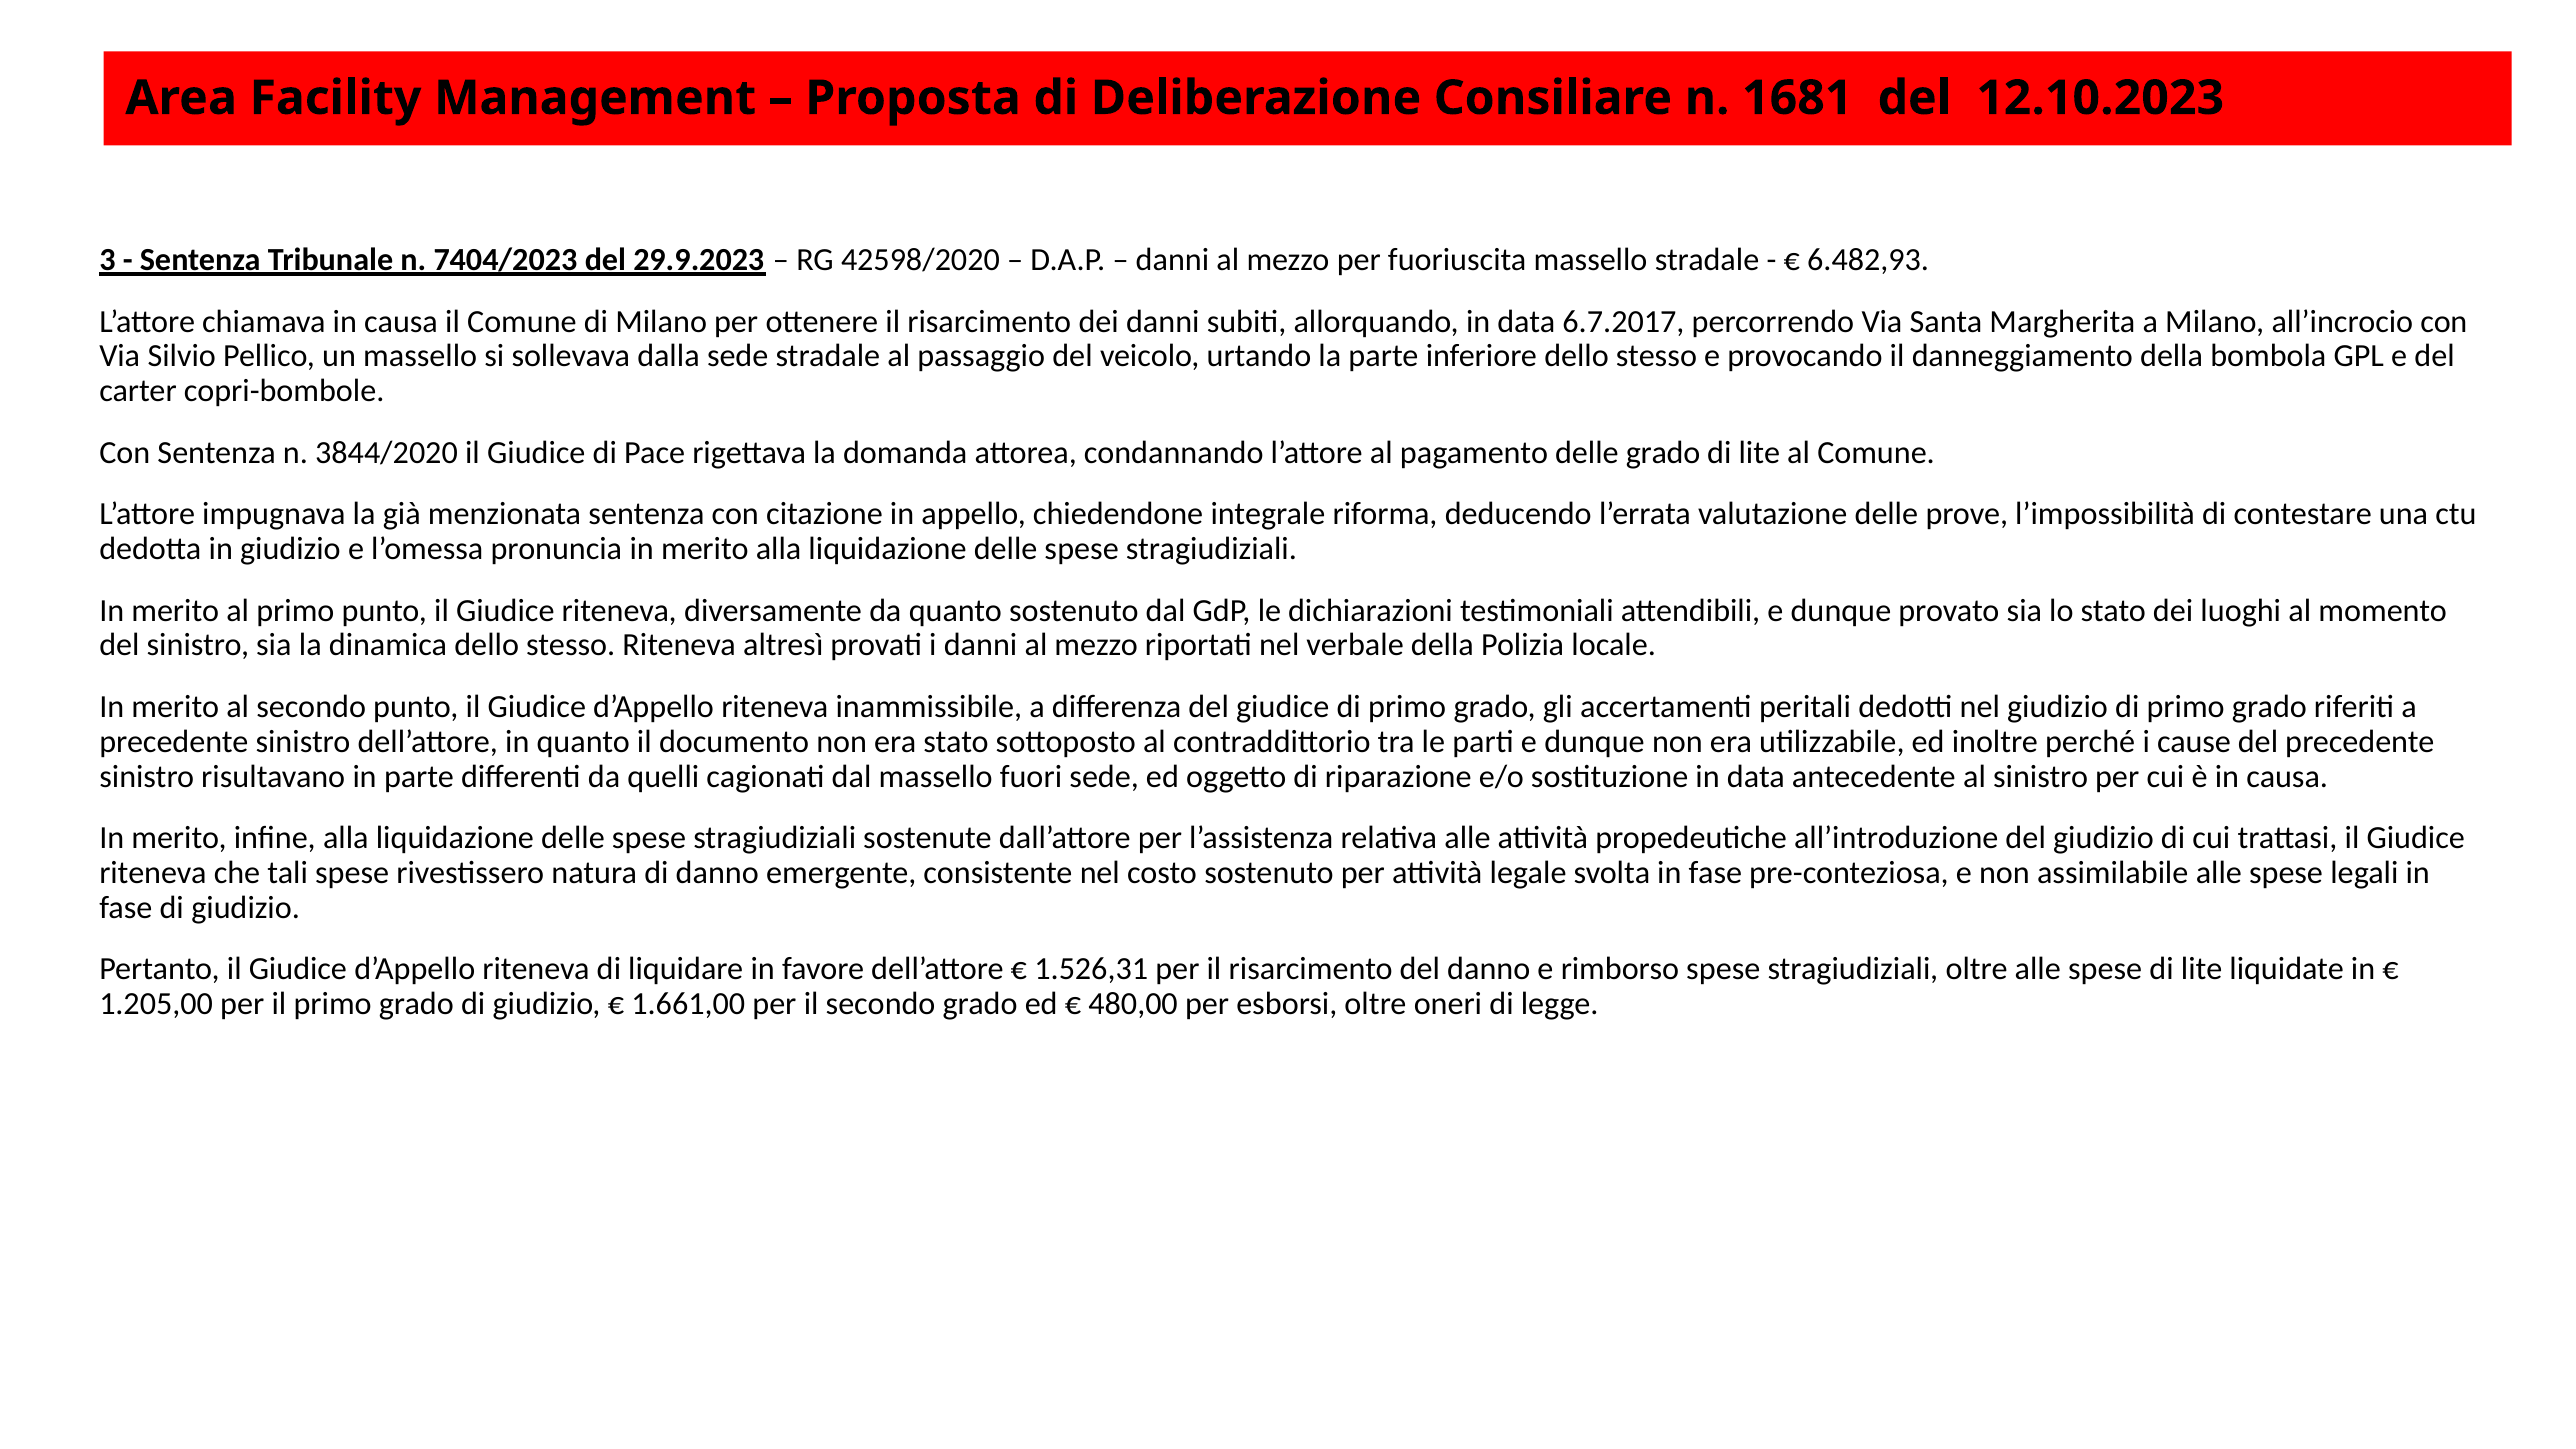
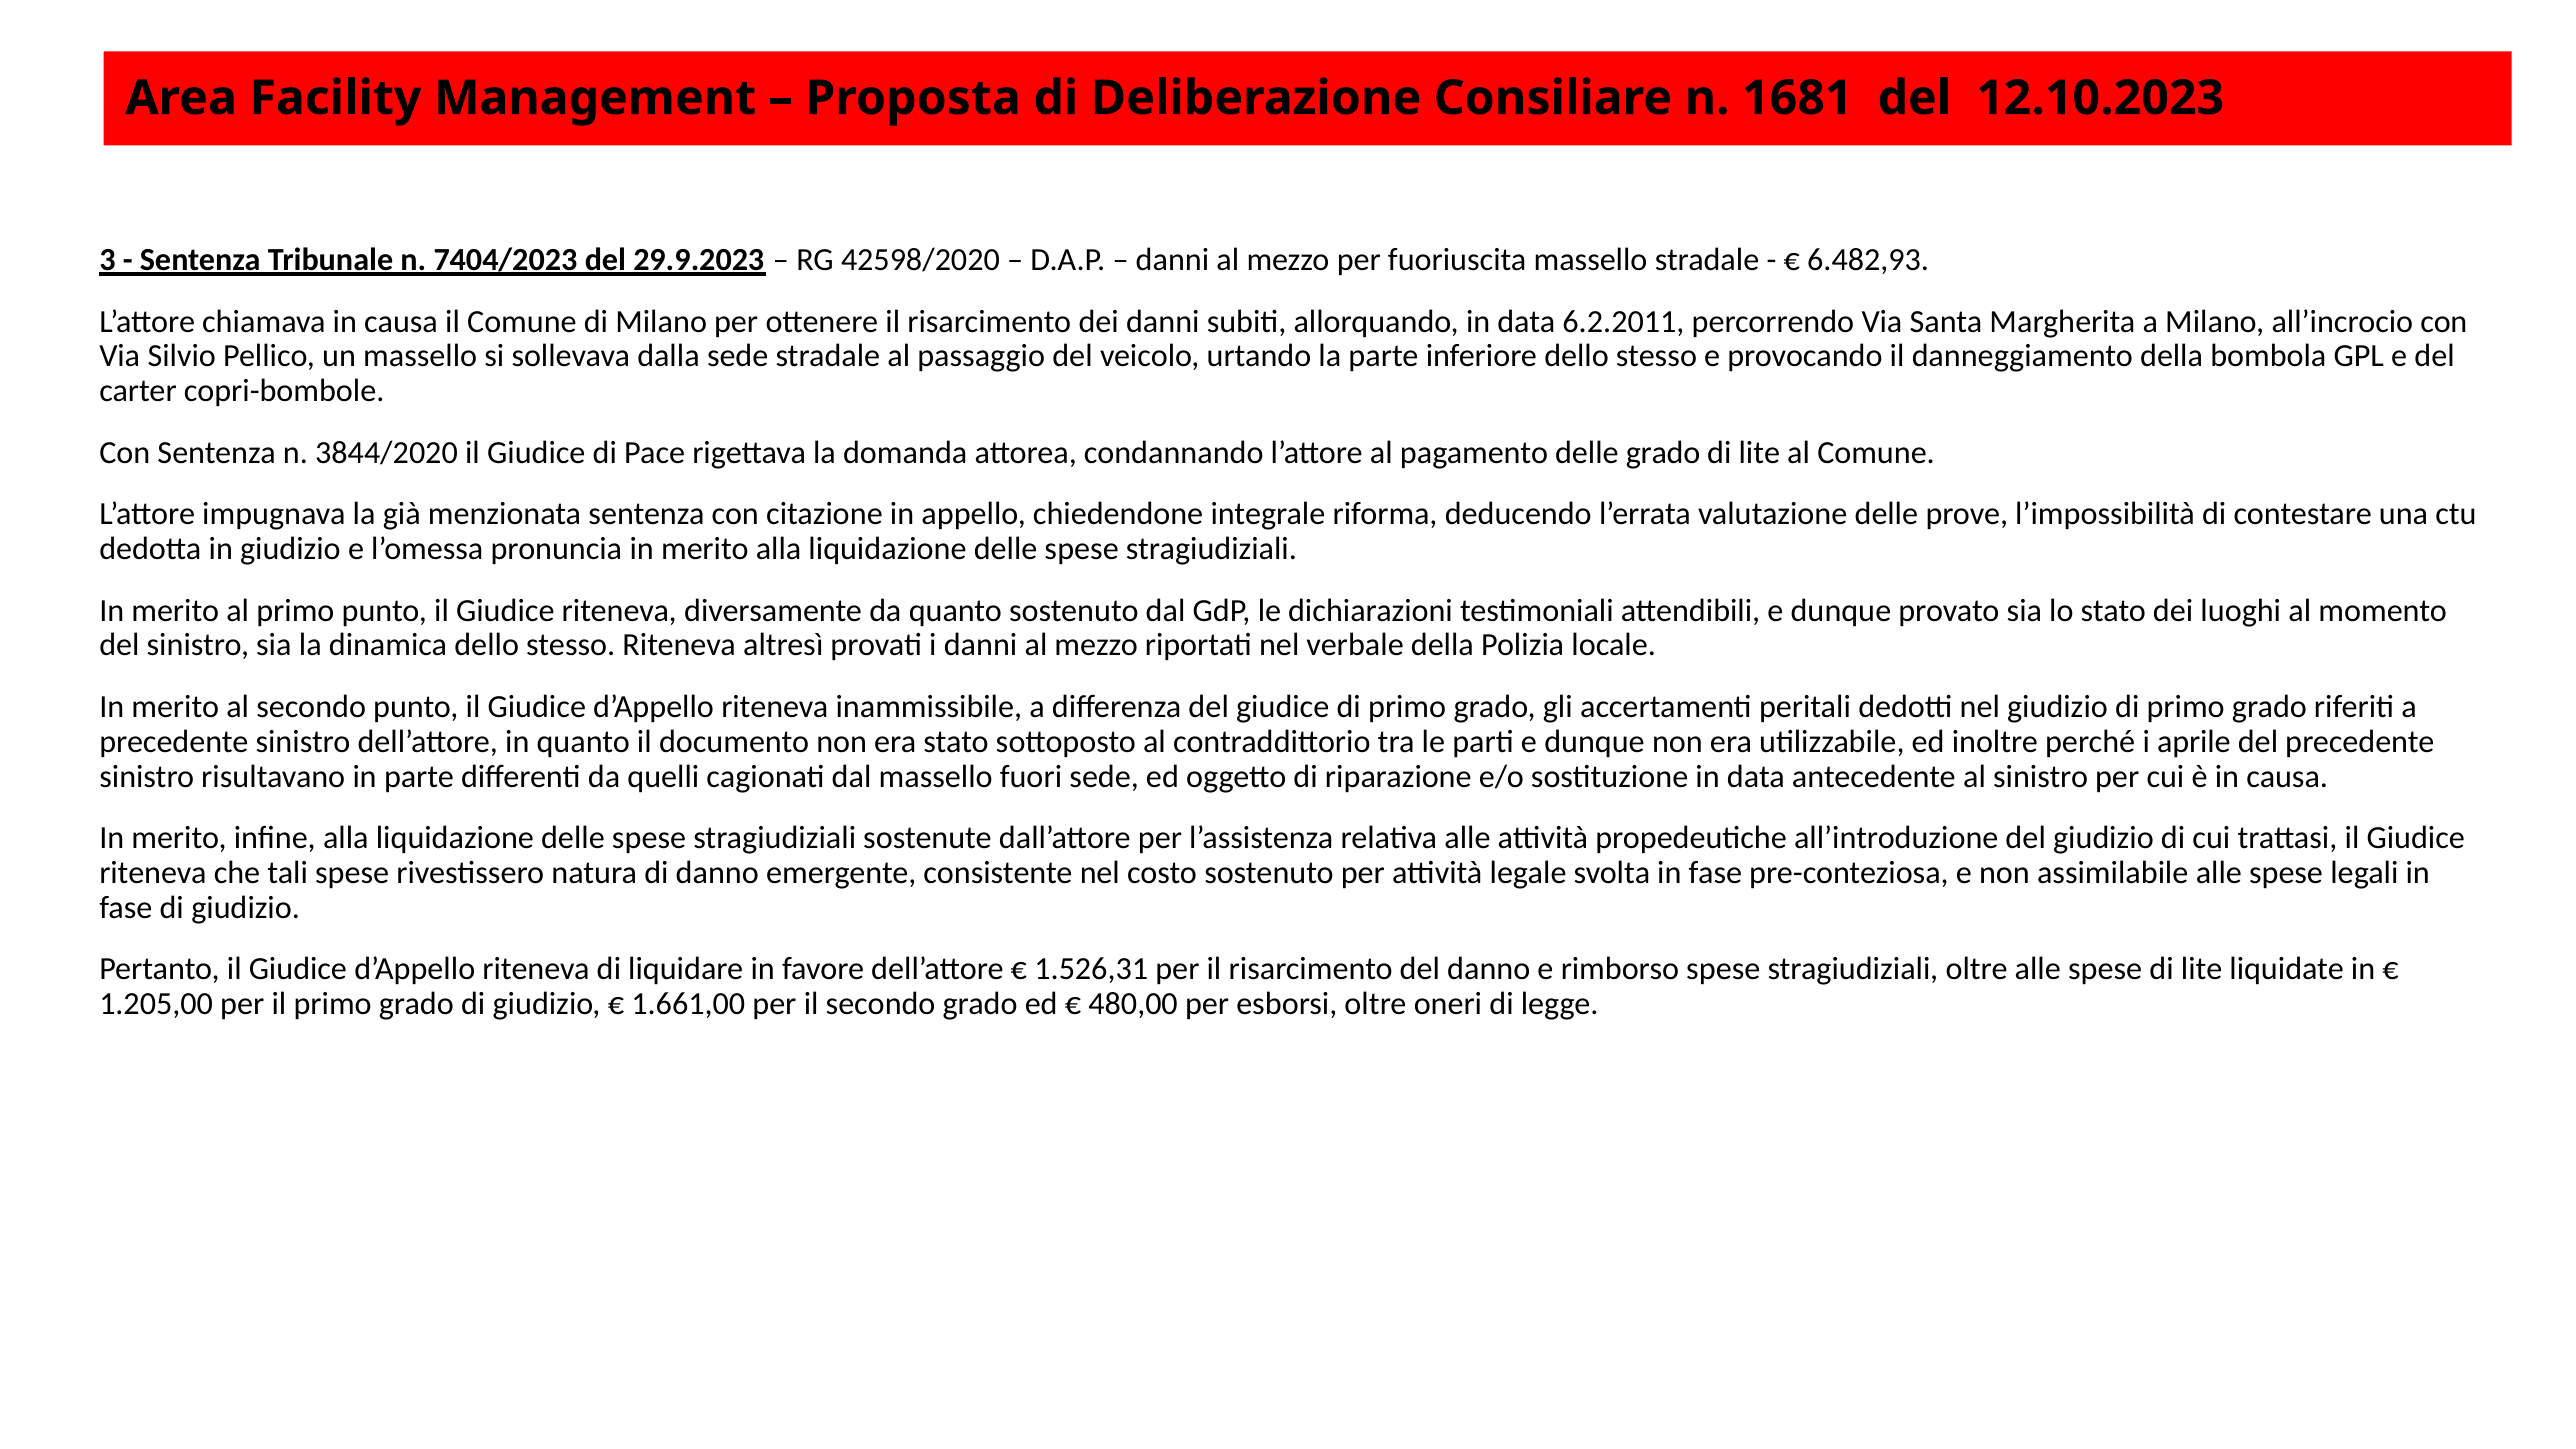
6.7.2017: 6.7.2017 -> 6.2.2011 (1623, 321)
cause: cause -> aprile (2194, 742)
